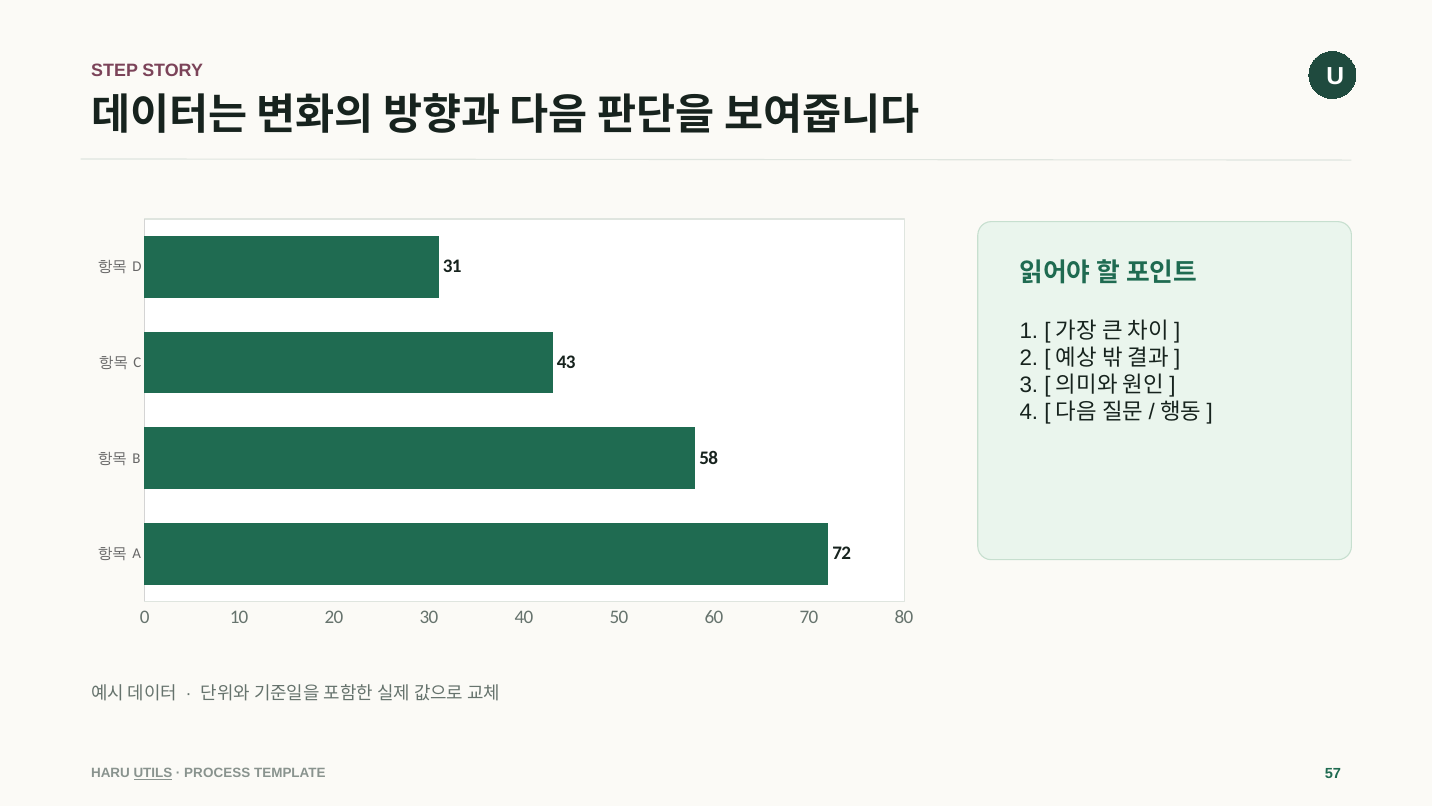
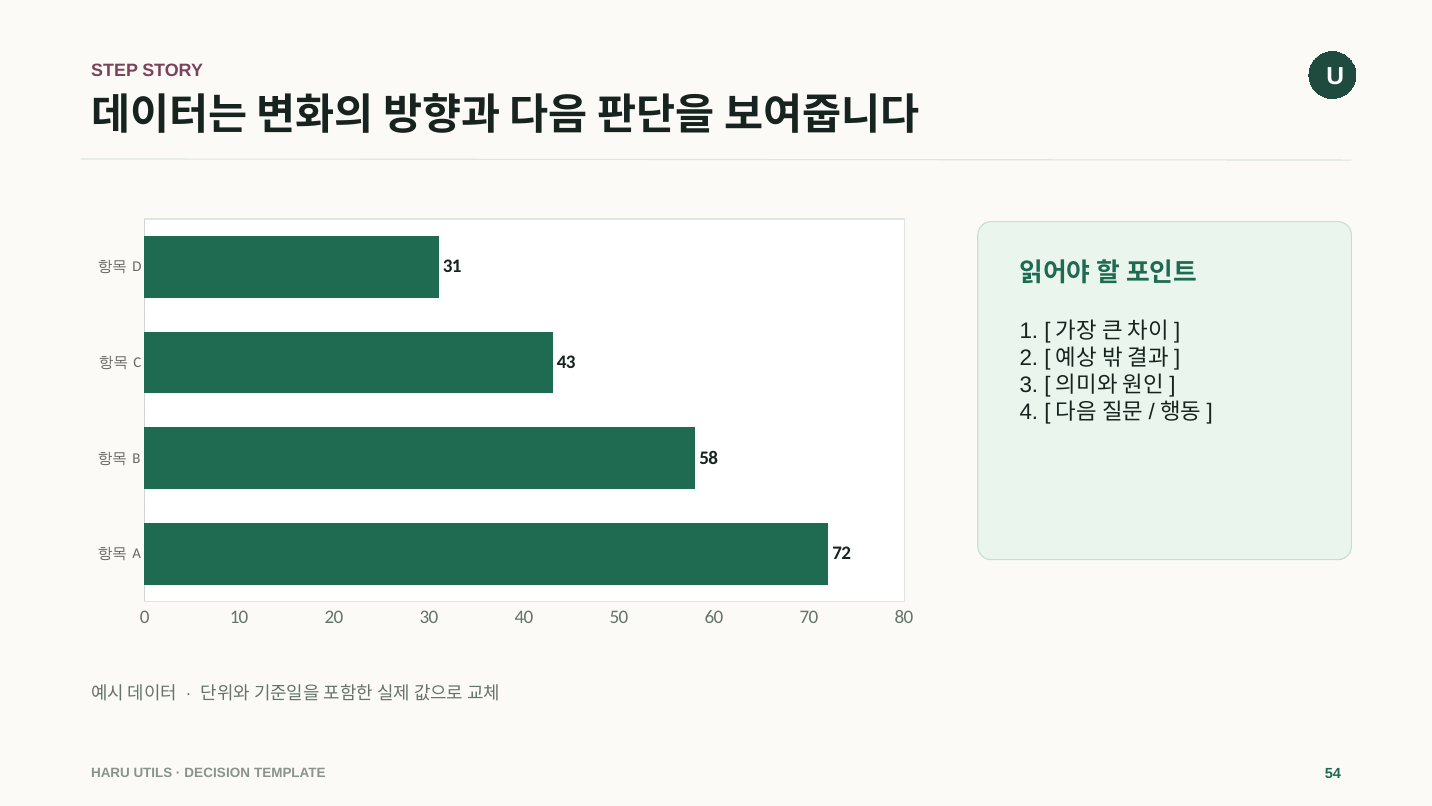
UTILS underline: present -> none (153, 773)
PROCESS: PROCESS -> DECISION (217, 773)
57: 57 -> 54 (1333, 773)
